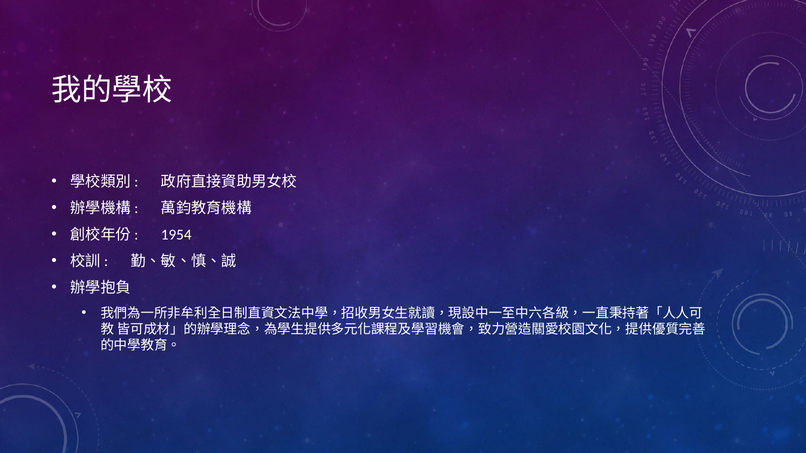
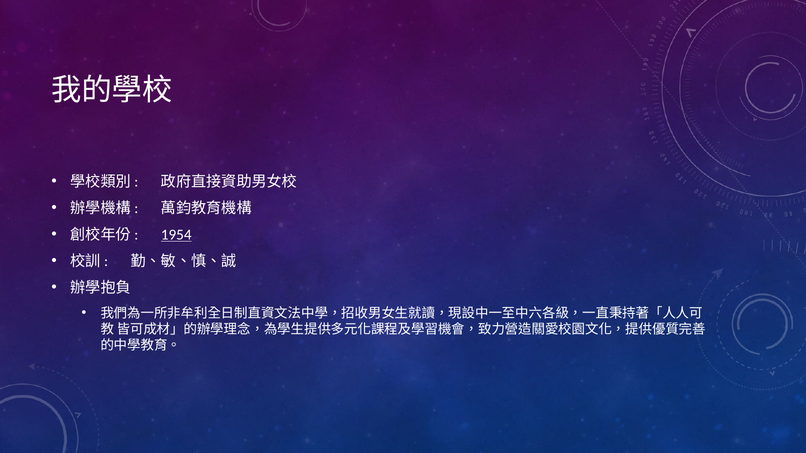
1954 underline: none -> present (176, 235)
